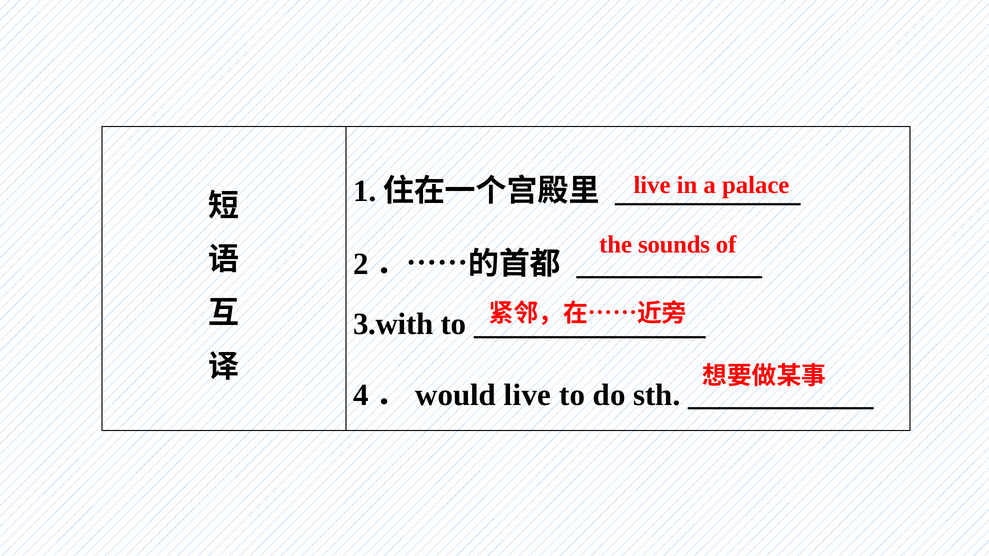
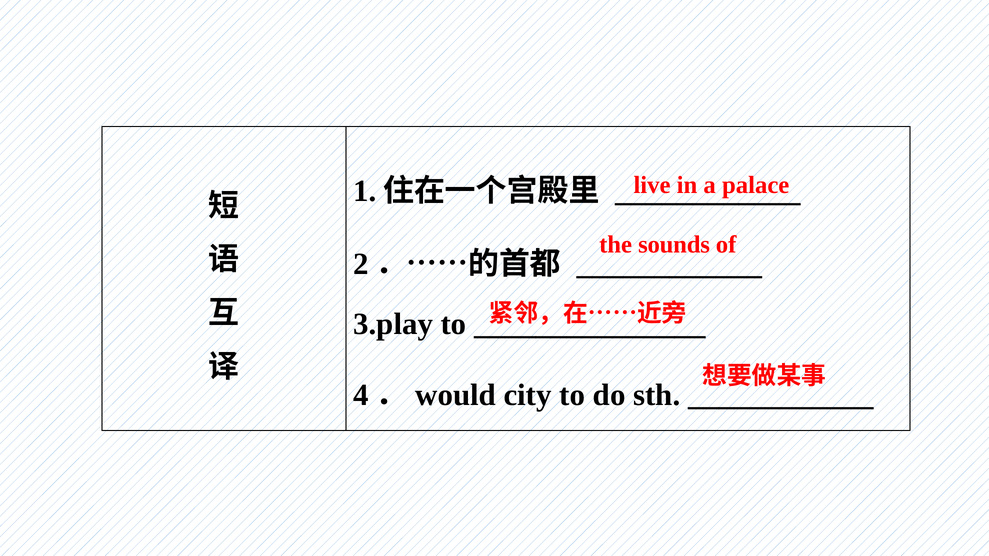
3.with: 3.with -> 3.play (393, 324)
live: live -> city (528, 395)
